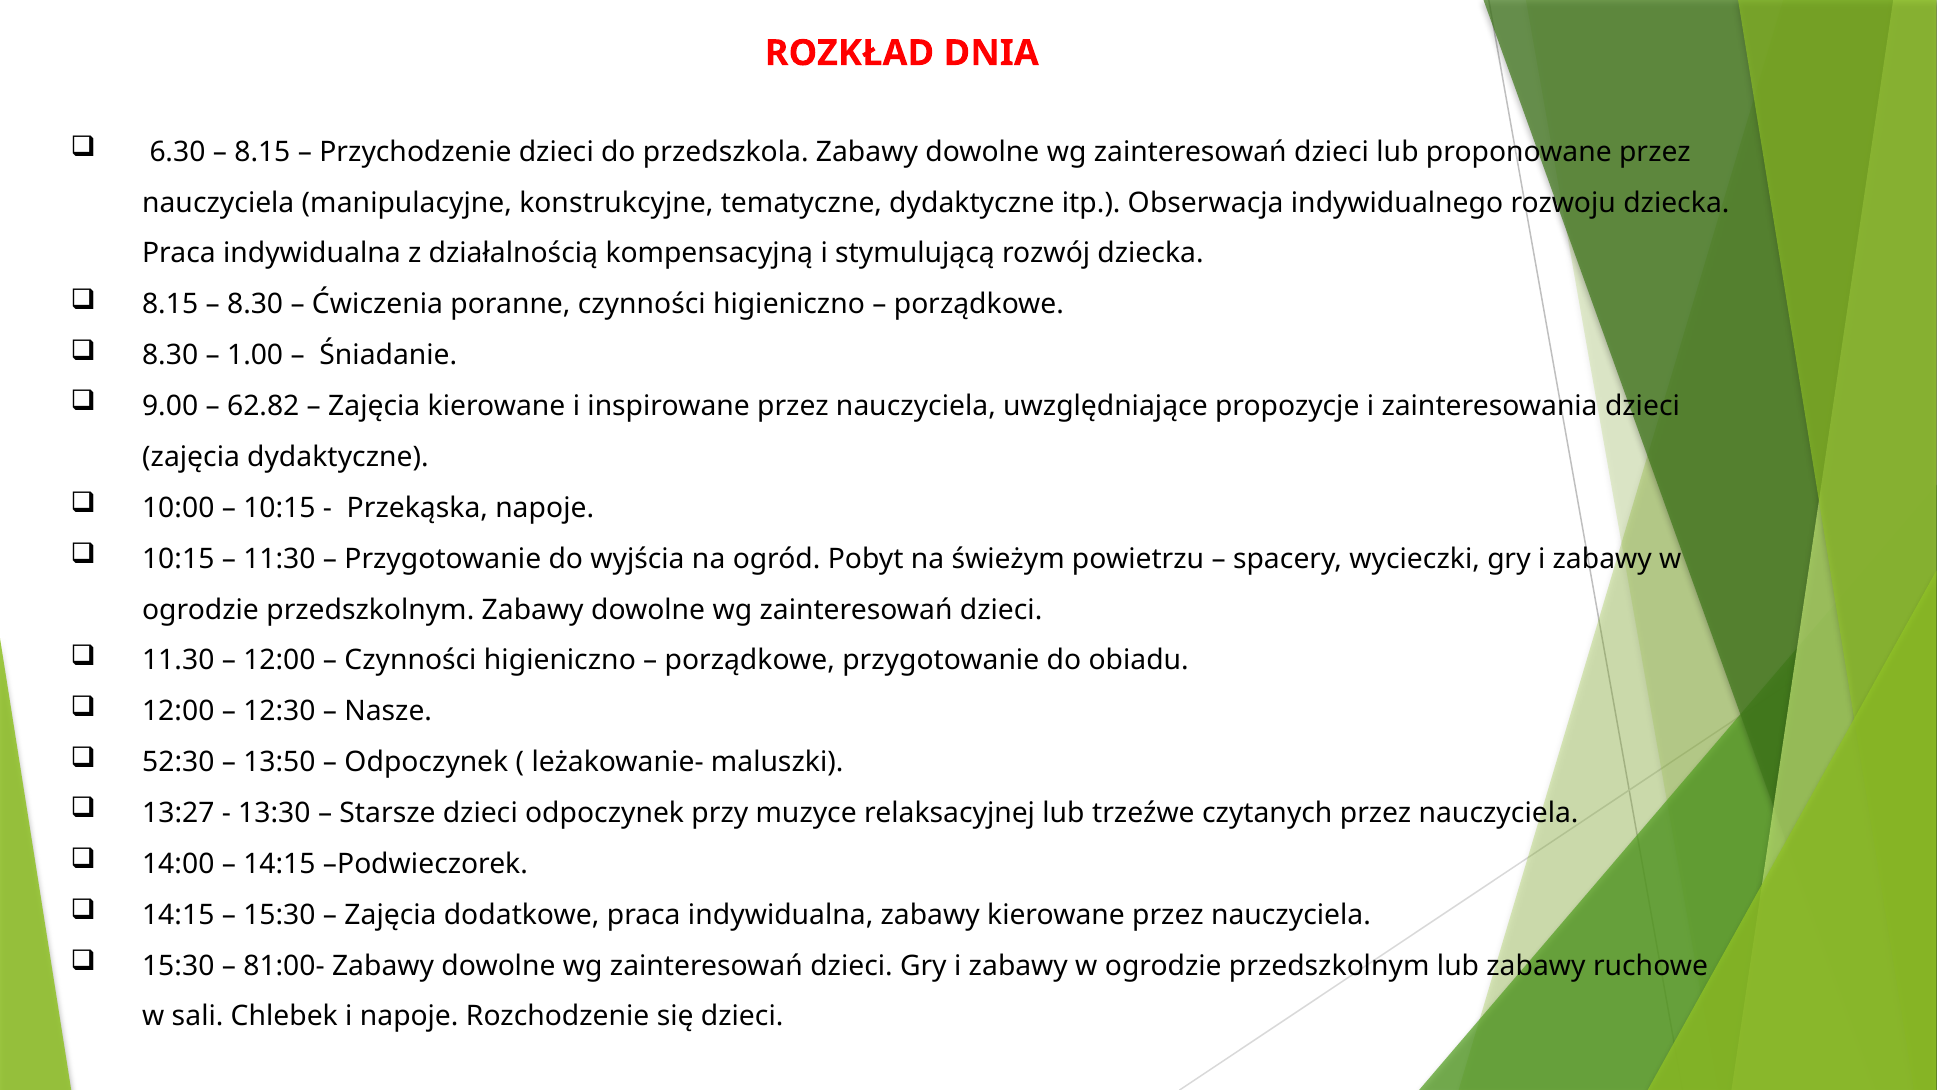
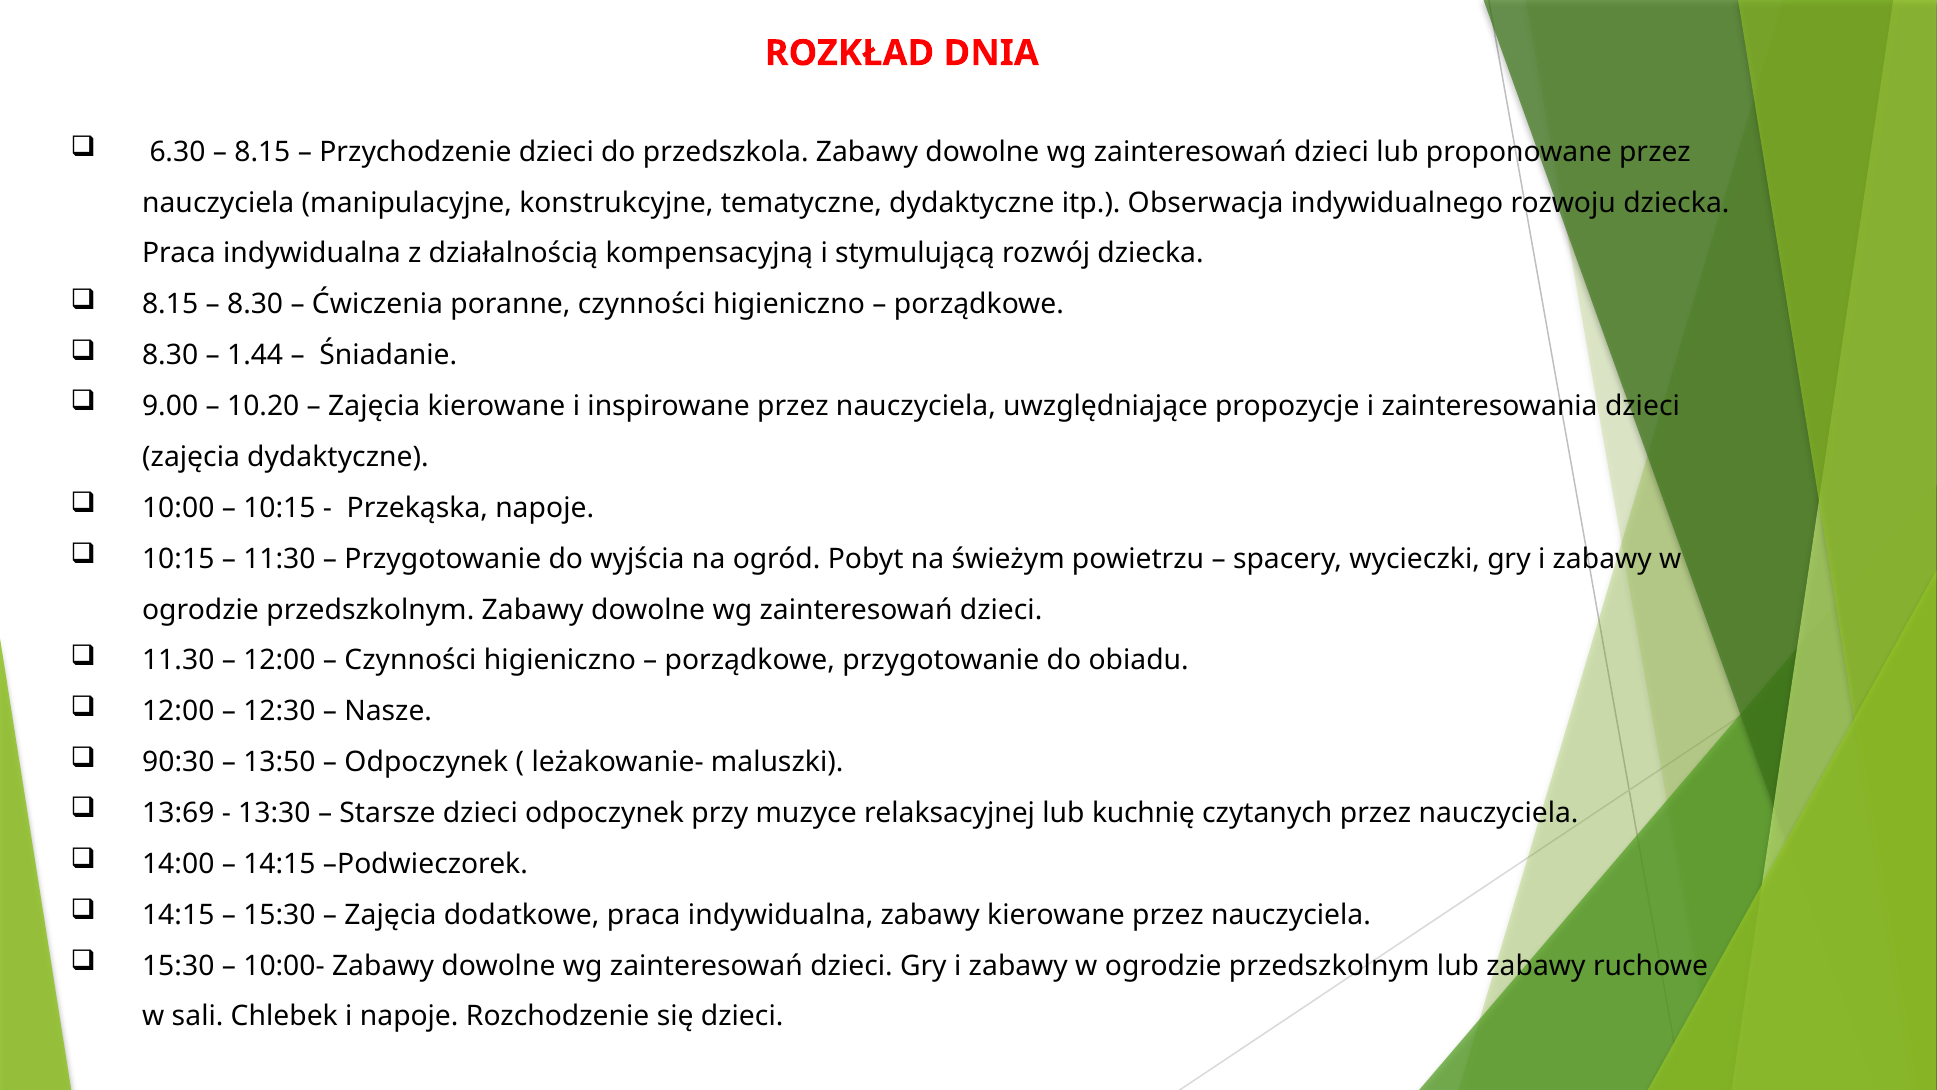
1.00: 1.00 -> 1.44 (255, 355)
62.82: 62.82 -> 10.20 (263, 406)
52:30: 52:30 -> 90:30 (178, 762)
13:27: 13:27 -> 13:69 (178, 813)
trzeźwe: trzeźwe -> kuchnię (1144, 813)
81:00-: 81:00- -> 10:00- (284, 965)
